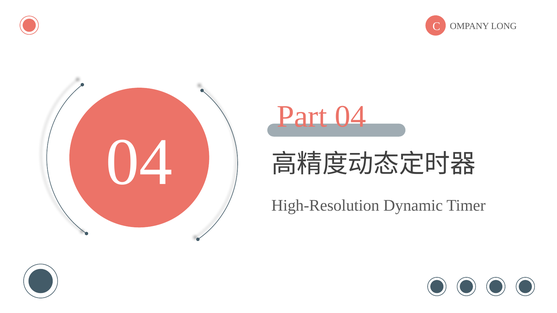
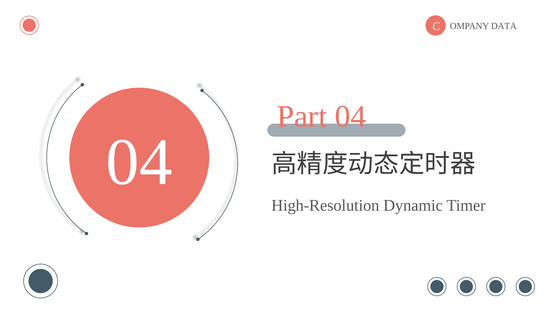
LONG: LONG -> DATA (504, 26)
